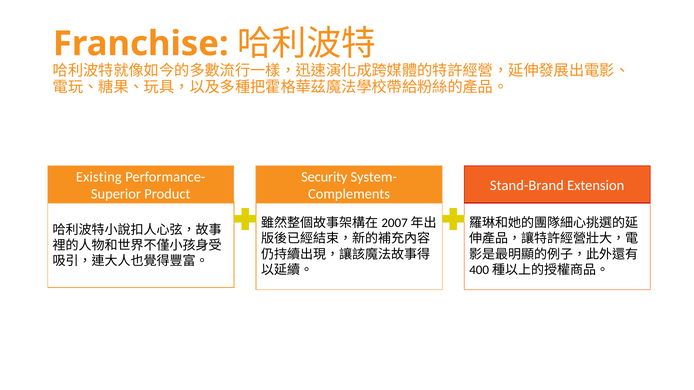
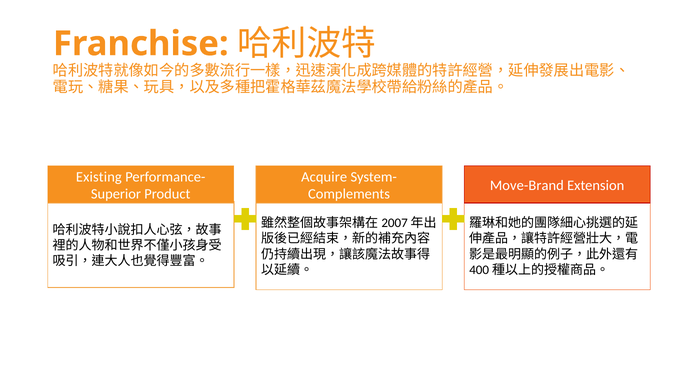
Security: Security -> Acquire (324, 177)
Stand-Brand: Stand-Brand -> Move-Brand (527, 186)
